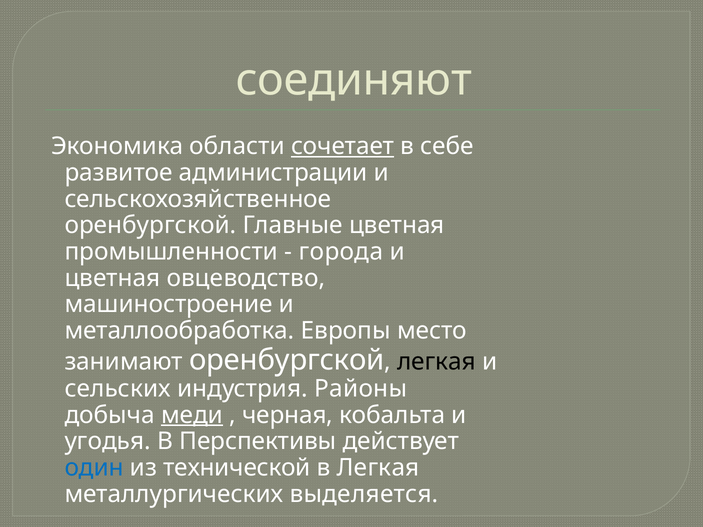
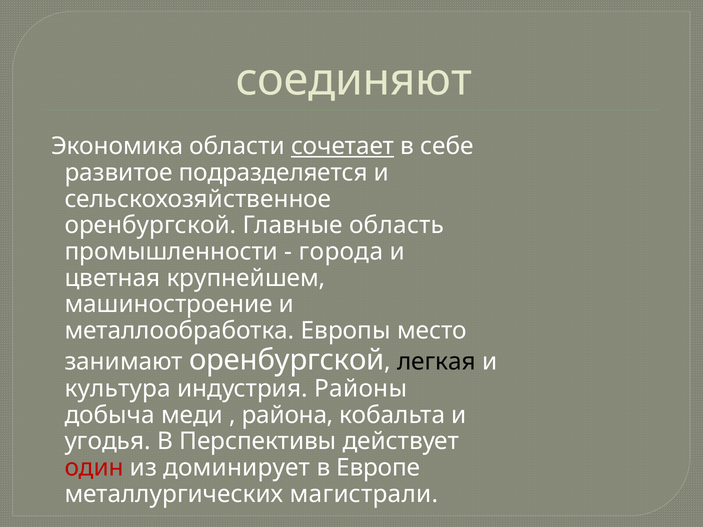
администрации: администрации -> подразделяется (273, 173)
Главные цветная: цветная -> область (397, 225)
овцеводство: овцеводство -> крупнейшем (246, 278)
сельских: сельских -> культура (118, 389)
меди underline: present -> none (192, 415)
черная: черная -> района (288, 415)
один colour: blue -> red (94, 468)
технической: технической -> доминирует (237, 468)
в Легкая: Легкая -> Европе (378, 468)
выделяется: выделяется -> магистрали (364, 494)
